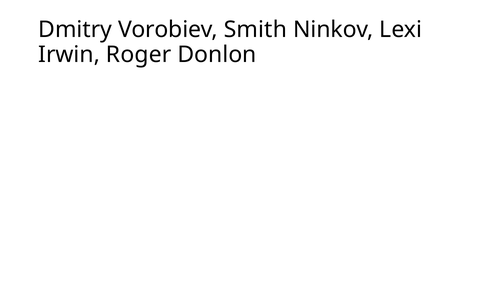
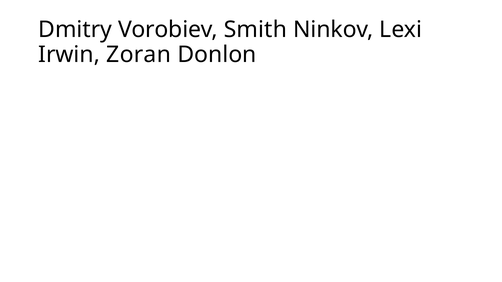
Roger: Roger -> Zoran (139, 55)
